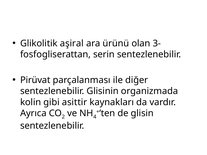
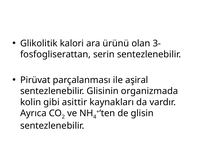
aşiral: aşiral -> kalori (72, 43)
diğer: diğer -> aşiral (137, 80)
